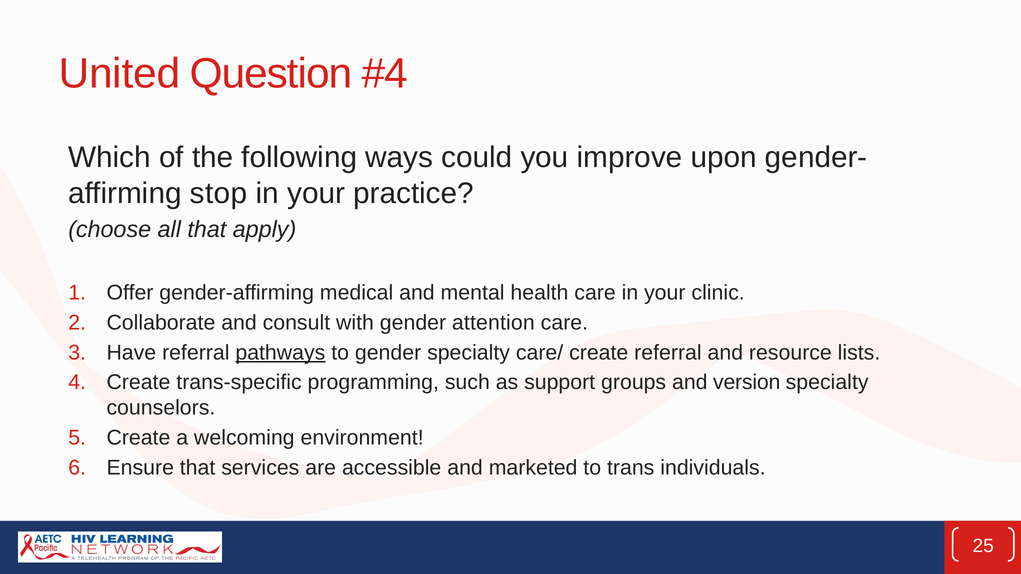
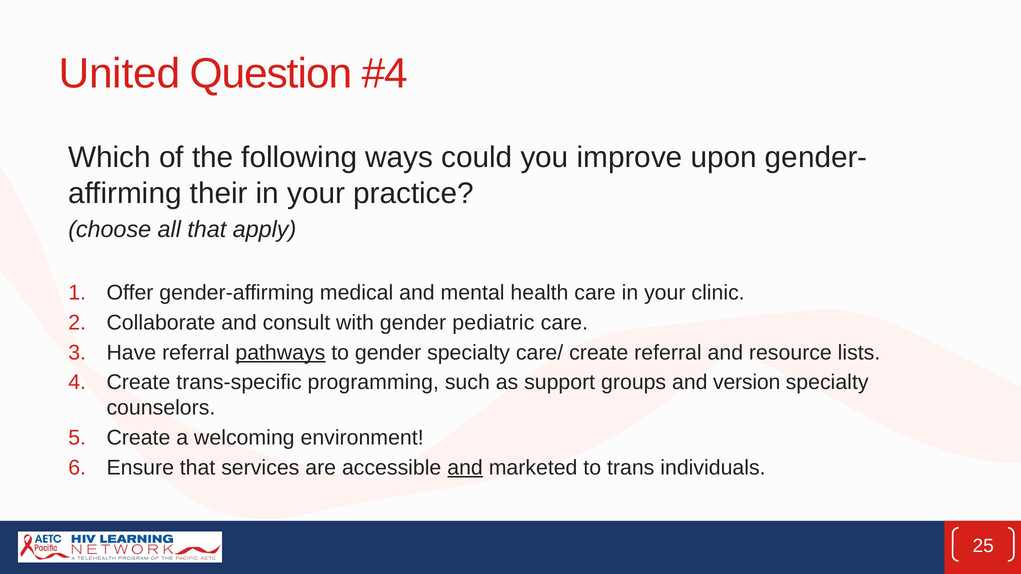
stop: stop -> their (219, 193)
attention: attention -> pediatric (493, 323)
and underline: none -> present (465, 468)
